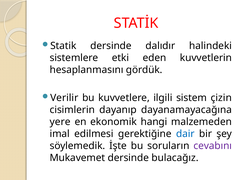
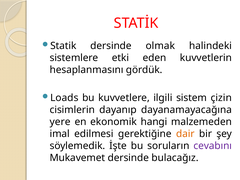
dalıdır: dalıdır -> olmak (160, 46)
Verilir: Verilir -> Loads (64, 98)
dair colour: blue -> orange (185, 134)
